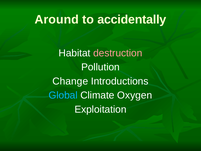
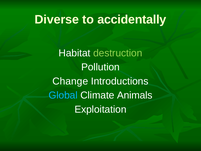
Around: Around -> Diverse (57, 20)
destruction colour: pink -> light green (118, 53)
Oxygen: Oxygen -> Animals (135, 95)
